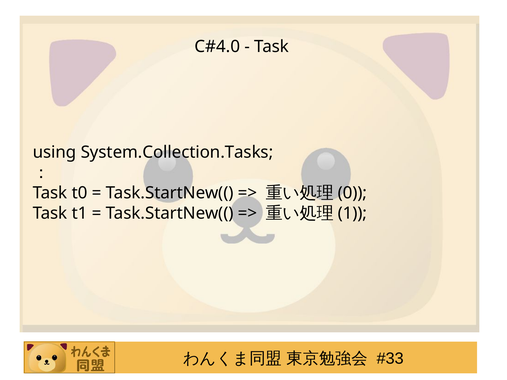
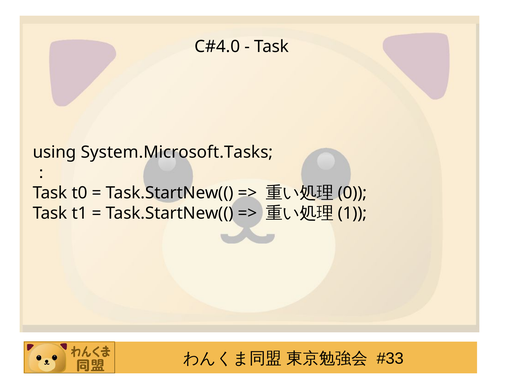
System.Collection.Tasks: System.Collection.Tasks -> System.Microsoft.Tasks (177, 152)
